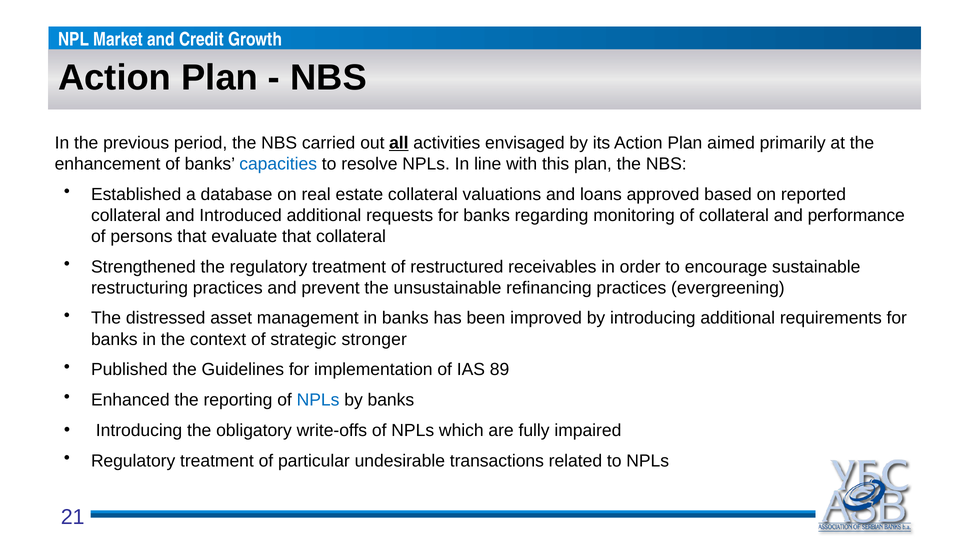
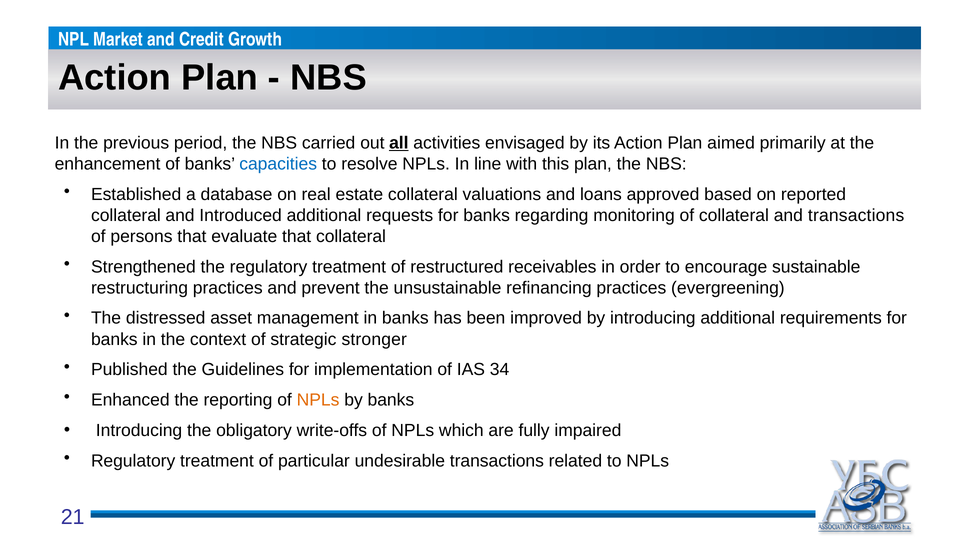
and performance: performance -> transactions (856, 215)
89: 89 -> 34 (500, 370)
NPLs colour: blue -> orange (318, 400)
